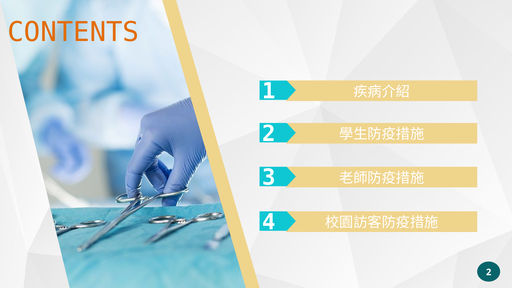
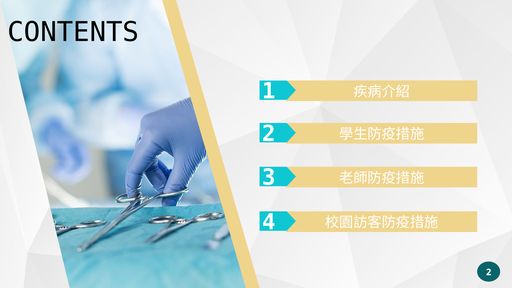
CONTENTS colour: orange -> black (73, 32)
